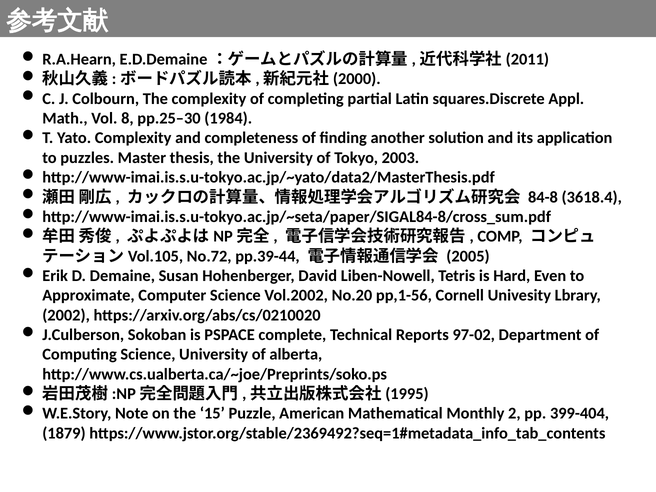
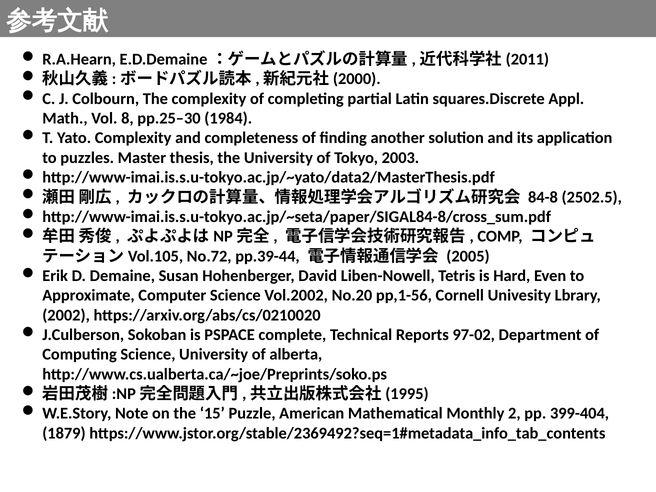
3618.4: 3618.4 -> 2502.5 (592, 197)
